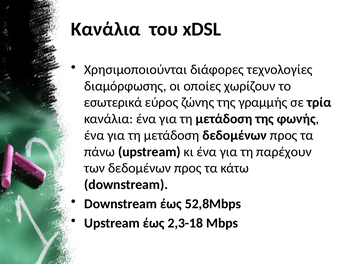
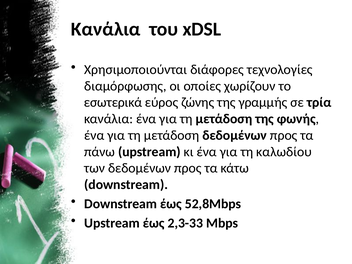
παρέχουν: παρέχουν -> καλωδίου (284, 152)
2,3-18: 2,3-18 -> 2,3-33 (185, 223)
